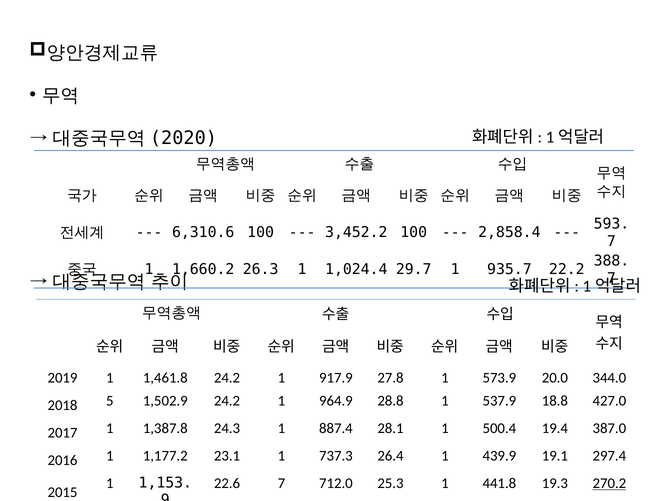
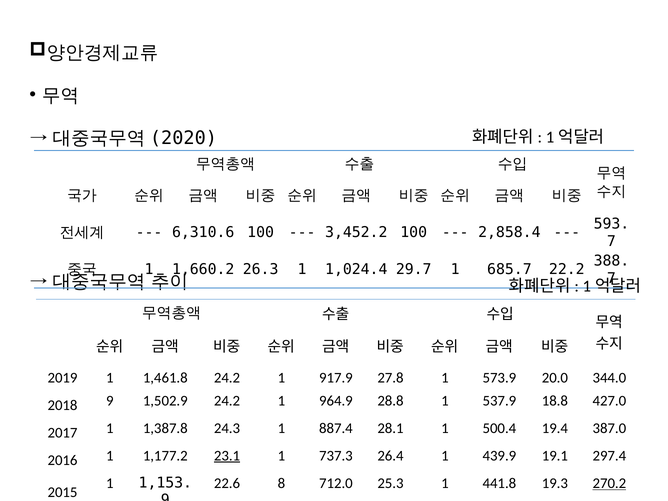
935.7: 935.7 -> 685.7 (509, 270)
2018 5: 5 -> 9 (110, 401)
23.1 underline: none -> present (227, 456)
22.6 7: 7 -> 8 (281, 483)
